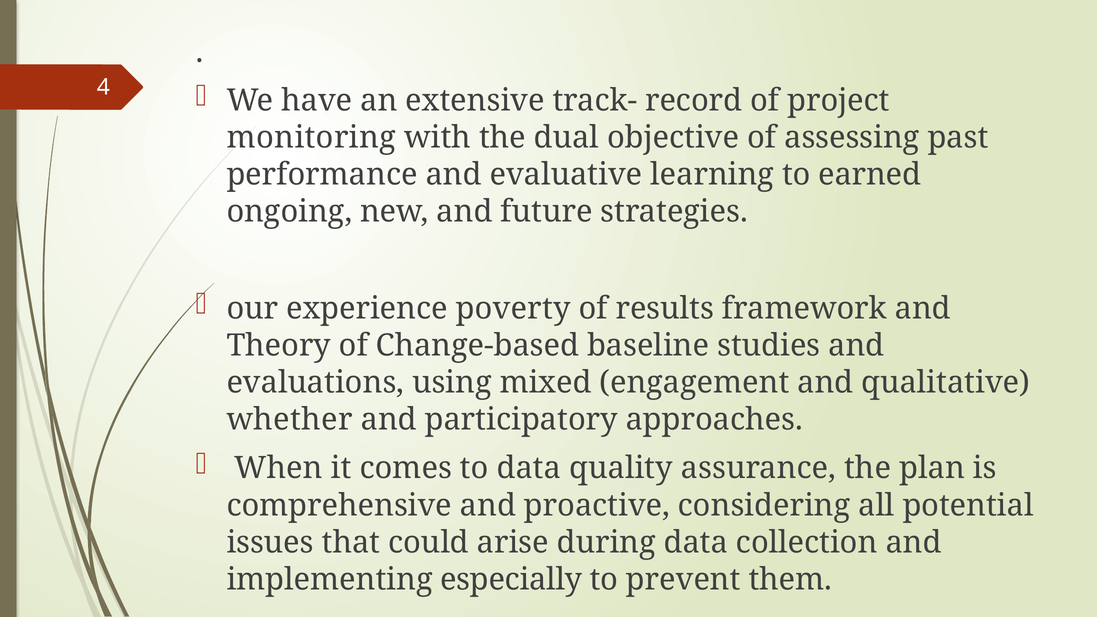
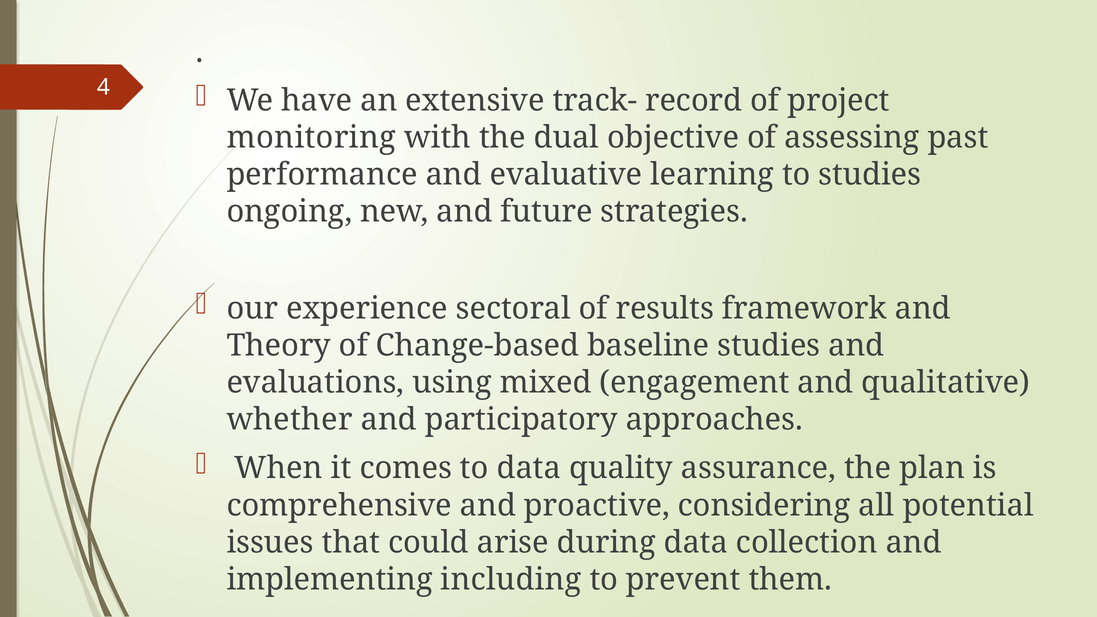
to earned: earned -> studies (870, 175)
poverty: poverty -> sectoral (513, 309)
especially: especially -> including (511, 579)
